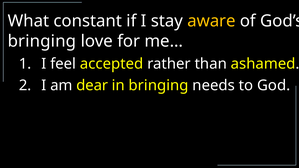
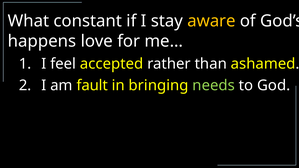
bringing: bringing -> happens (42, 41)
dear: dear -> fault (92, 86)
needs colour: white -> light green (214, 86)
